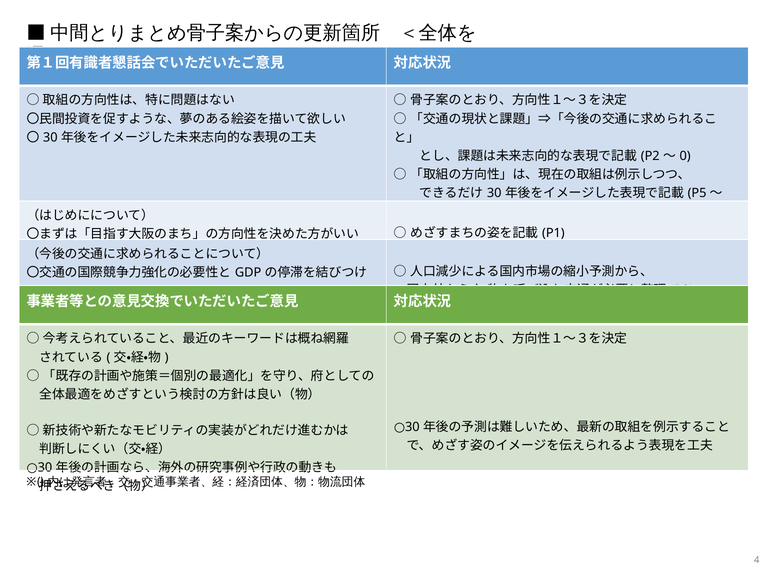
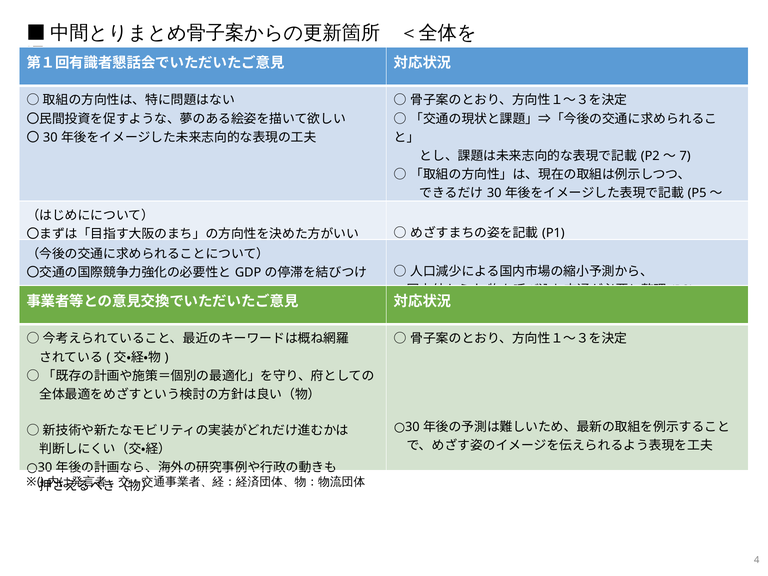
0: 0 -> 7 (685, 156)
